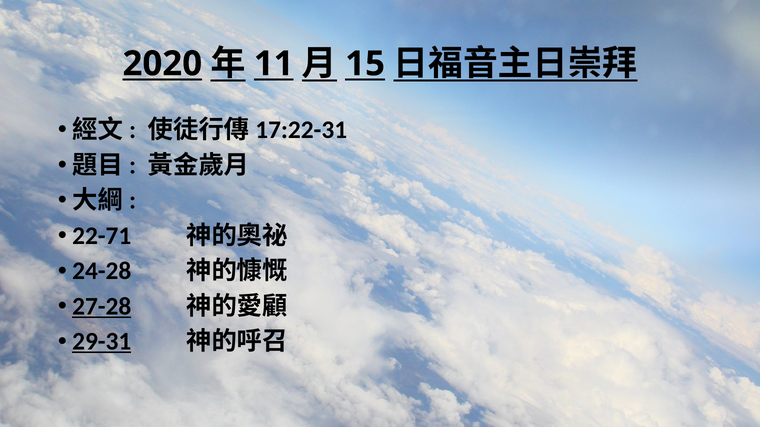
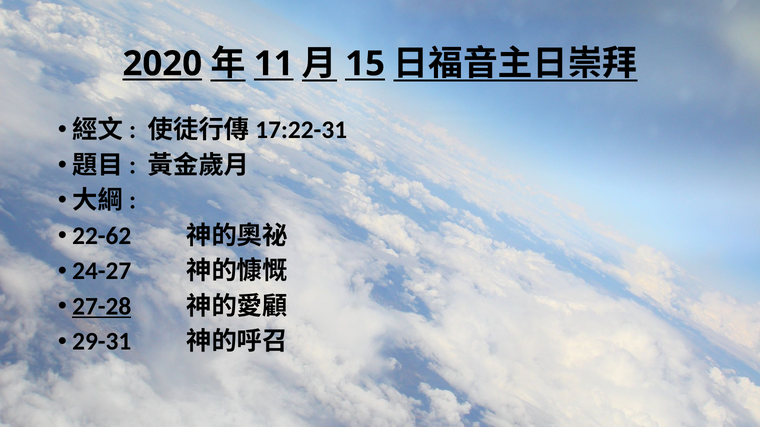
22-71: 22-71 -> 22-62 (102, 236)
24-28: 24-28 -> 24-27 (102, 271)
29-31 underline: present -> none (102, 342)
